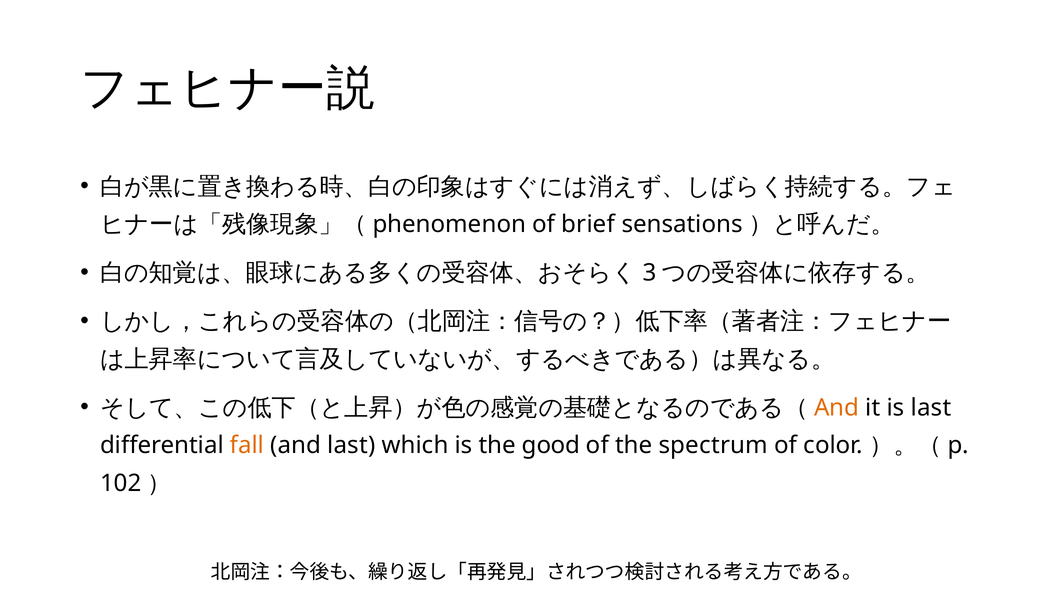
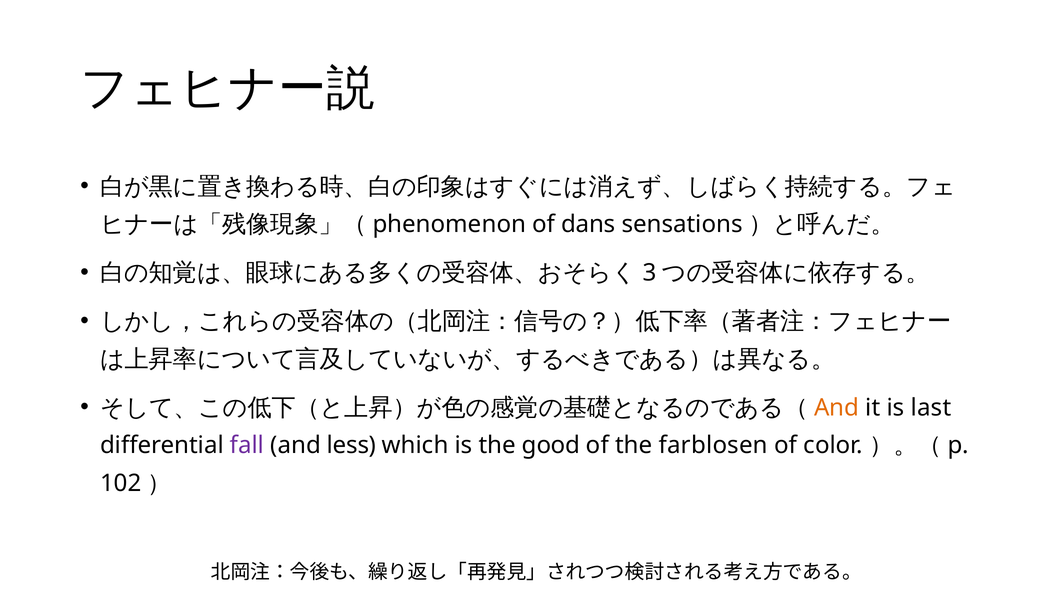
brief: brief -> dans (588, 224)
fall colour: orange -> purple (247, 445)
and last: last -> less (352, 445)
spectrum: spectrum -> farblosen (713, 445)
